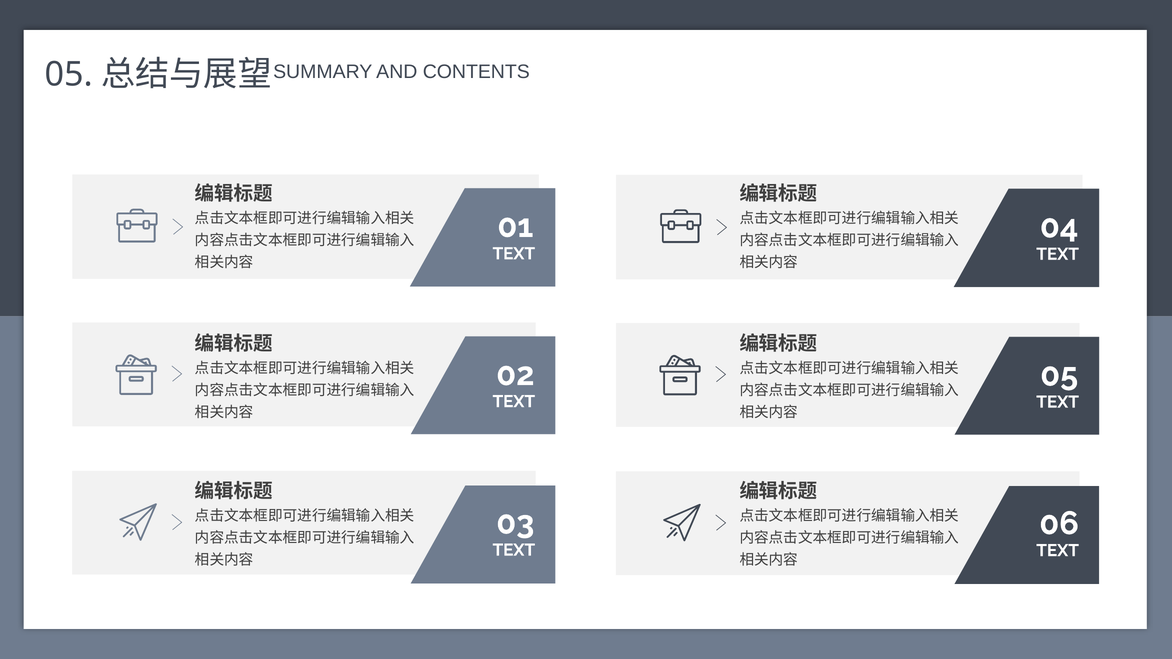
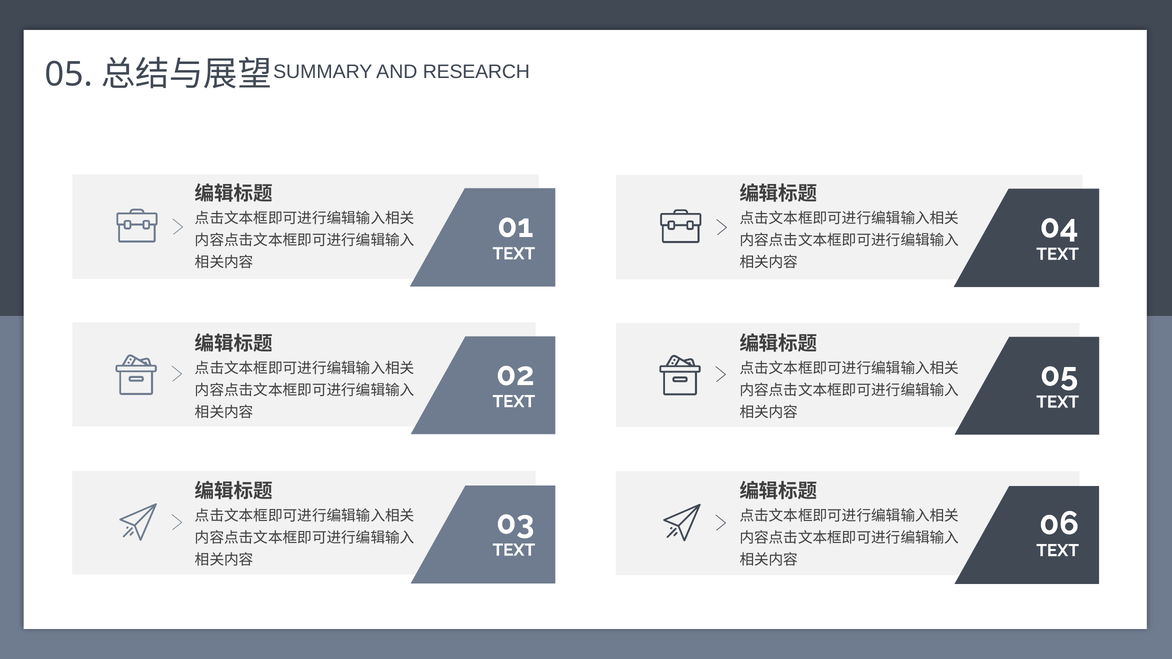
CONTENTS: CONTENTS -> RESEARCH (476, 72)
